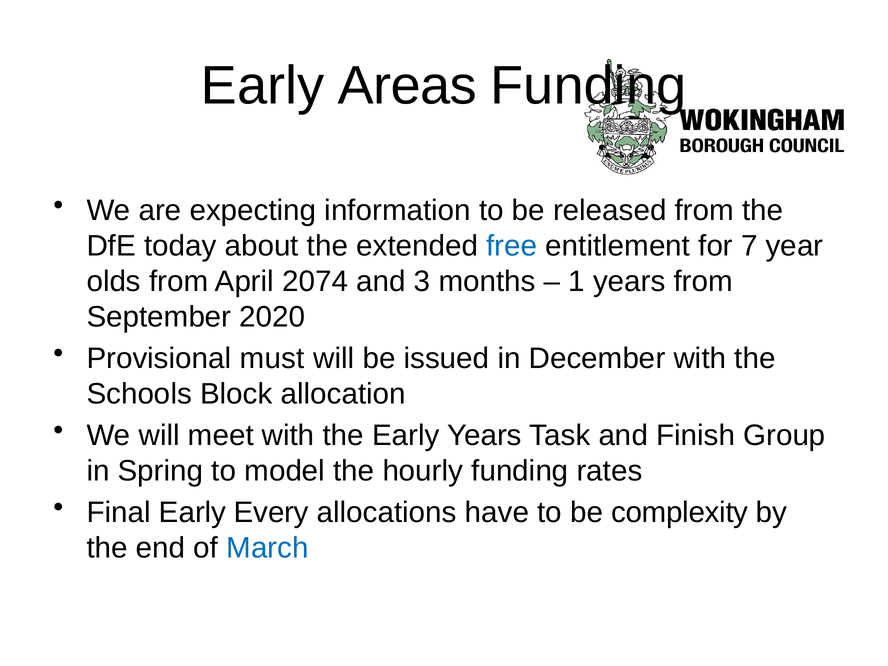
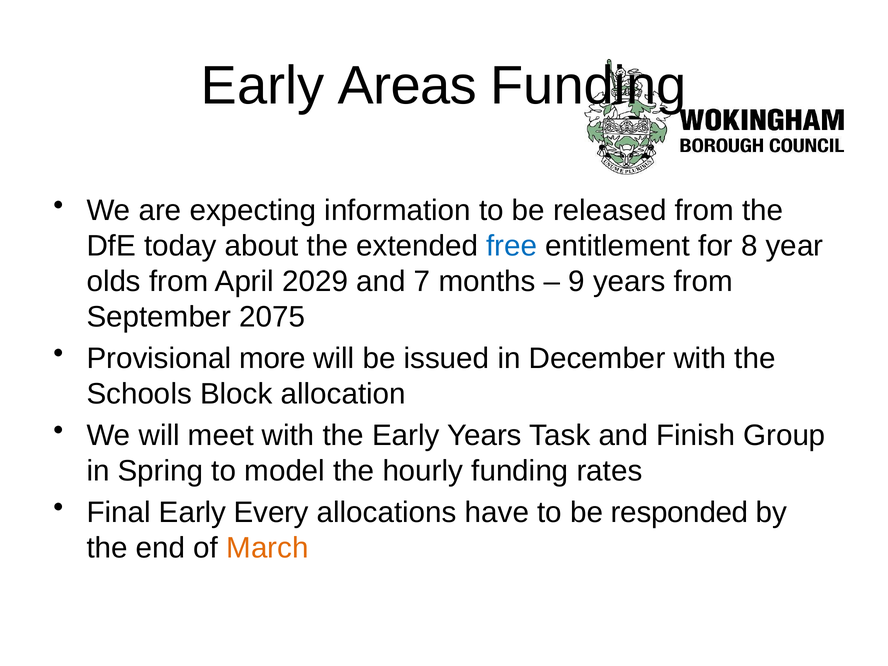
7: 7 -> 8 (749, 246)
2074: 2074 -> 2029 (315, 281)
3: 3 -> 7 (422, 281)
1: 1 -> 9 (577, 281)
2020: 2020 -> 2075 (272, 317)
must: must -> more (272, 358)
complexity: complexity -> responded (680, 512)
March colour: blue -> orange (267, 548)
